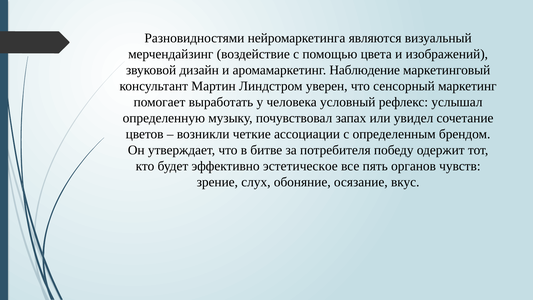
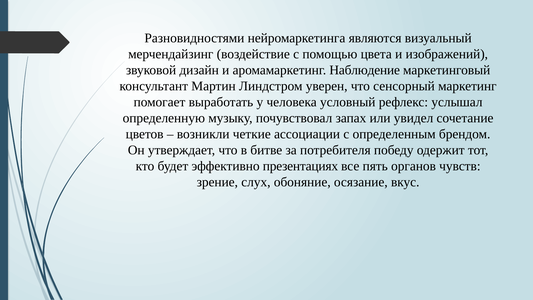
эстетическое: эстетическое -> презентациях (300, 166)
